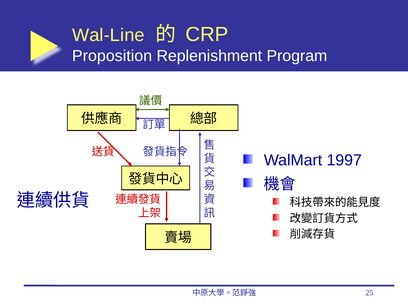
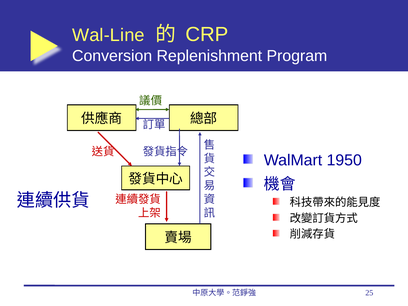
Proposition: Proposition -> Conversion (112, 56)
1997: 1997 -> 1950 (344, 160)
